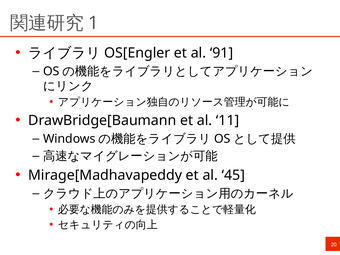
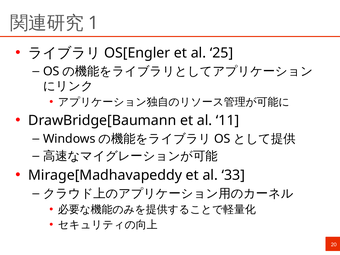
91: 91 -> 25 (222, 53)
45: 45 -> 33 (233, 175)
